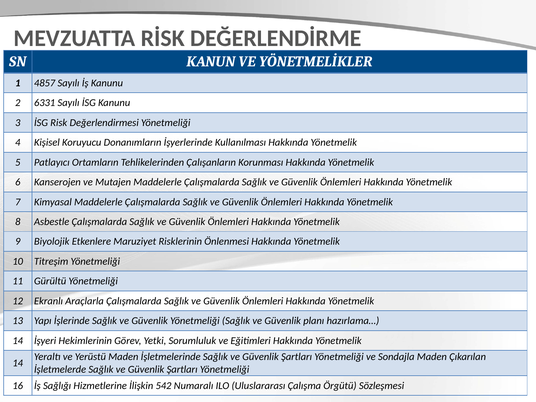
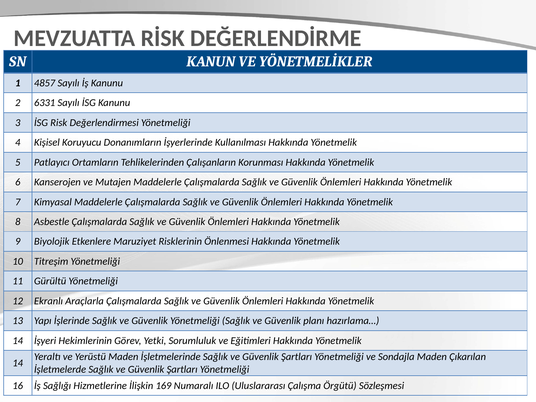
542: 542 -> 169 (164, 386)
